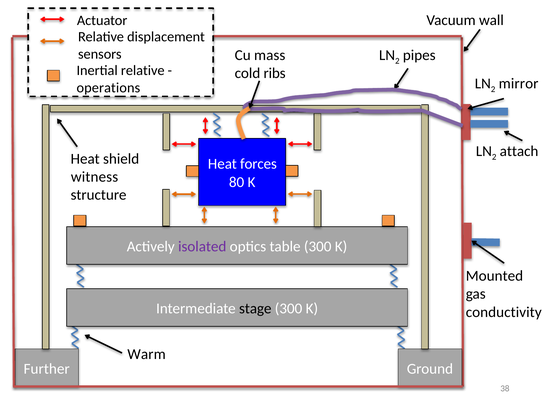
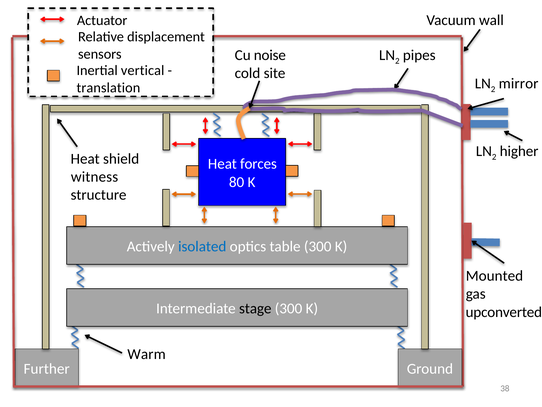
mass: mass -> noise (270, 55)
Inertial relative: relative -> vertical (143, 70)
ribs: ribs -> site (275, 73)
operations: operations -> translation (108, 88)
attach: attach -> higher (519, 151)
isolated colour: purple -> blue (202, 246)
conductivity: conductivity -> upconverted (504, 312)
